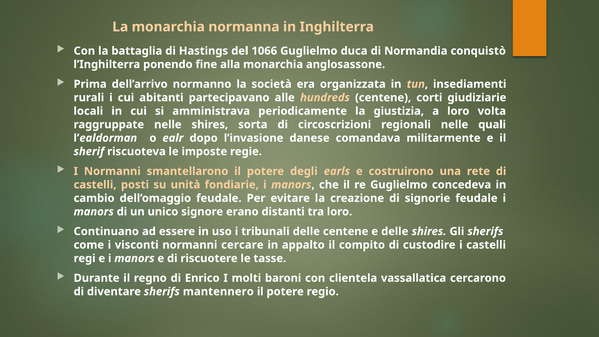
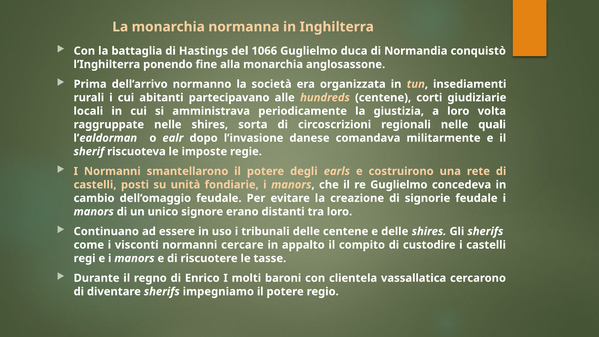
mantennero: mantennero -> impegniamo (218, 292)
